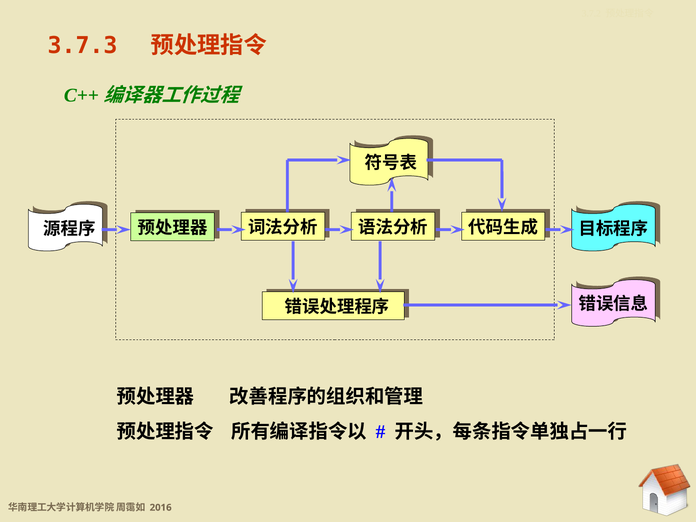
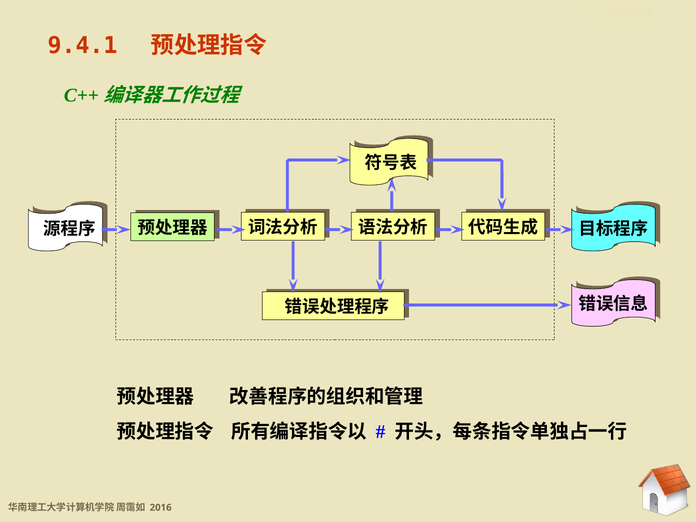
3.7.3: 3.7.3 -> 9.4.1 (83, 46)
